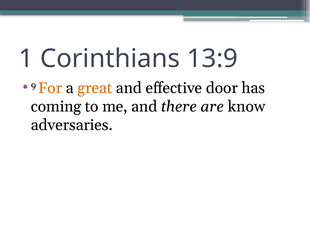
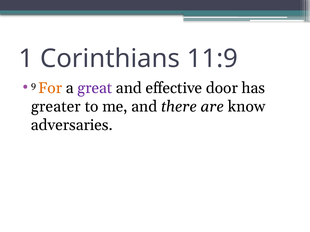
13:9: 13:9 -> 11:9 (212, 59)
great colour: orange -> purple (95, 88)
coming: coming -> greater (56, 107)
